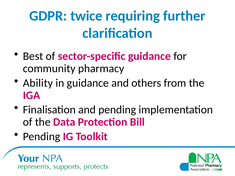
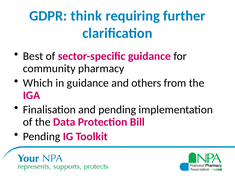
twice: twice -> think (86, 16)
Ability: Ability -> Which (38, 83)
